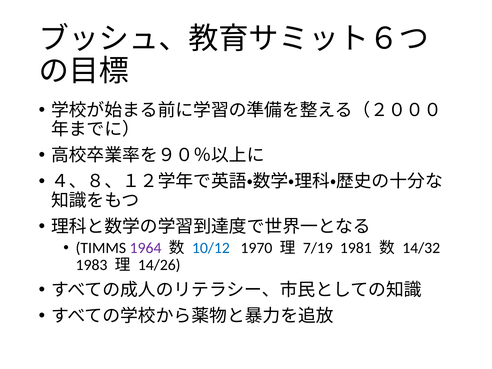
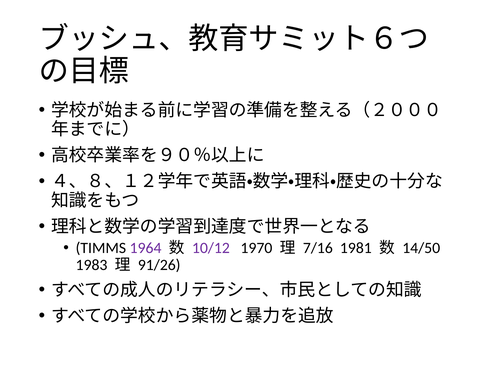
10/12 colour: blue -> purple (211, 248)
7/19: 7/19 -> 7/16 (318, 248)
14/32: 14/32 -> 14/50 (421, 248)
14/26: 14/26 -> 91/26 (159, 265)
